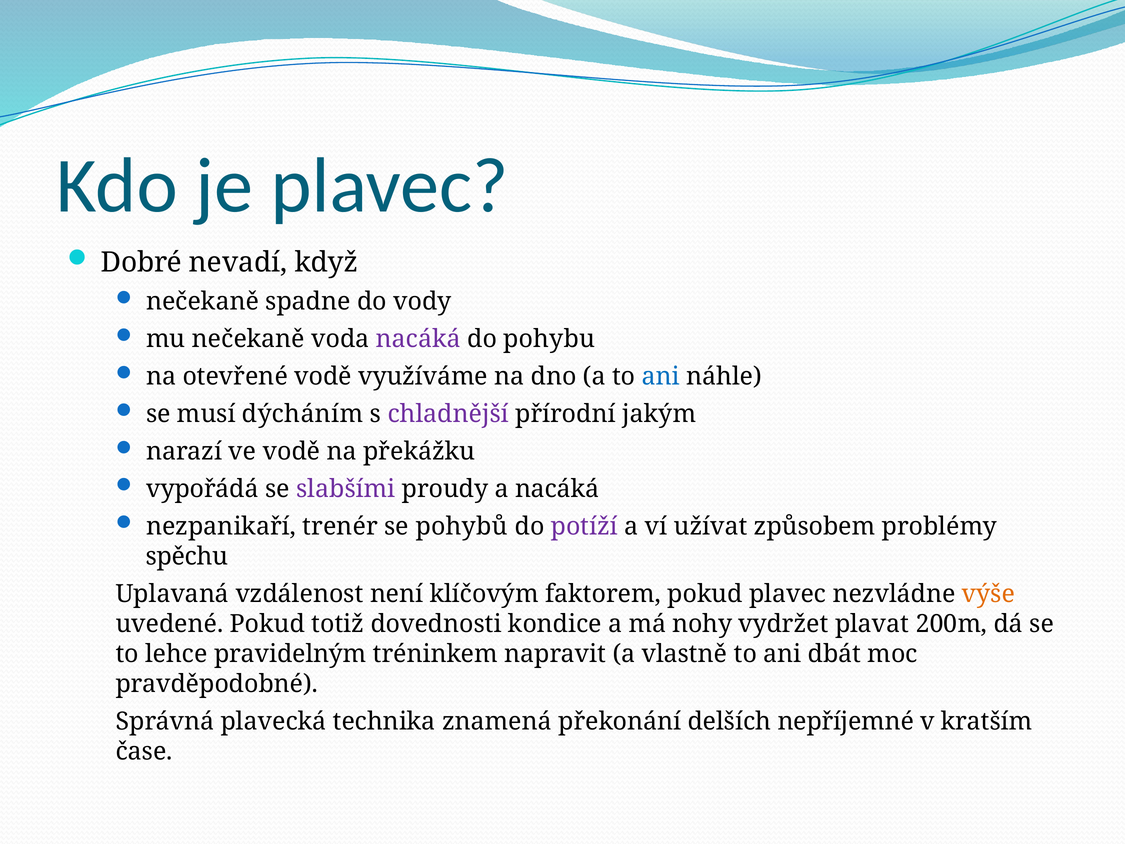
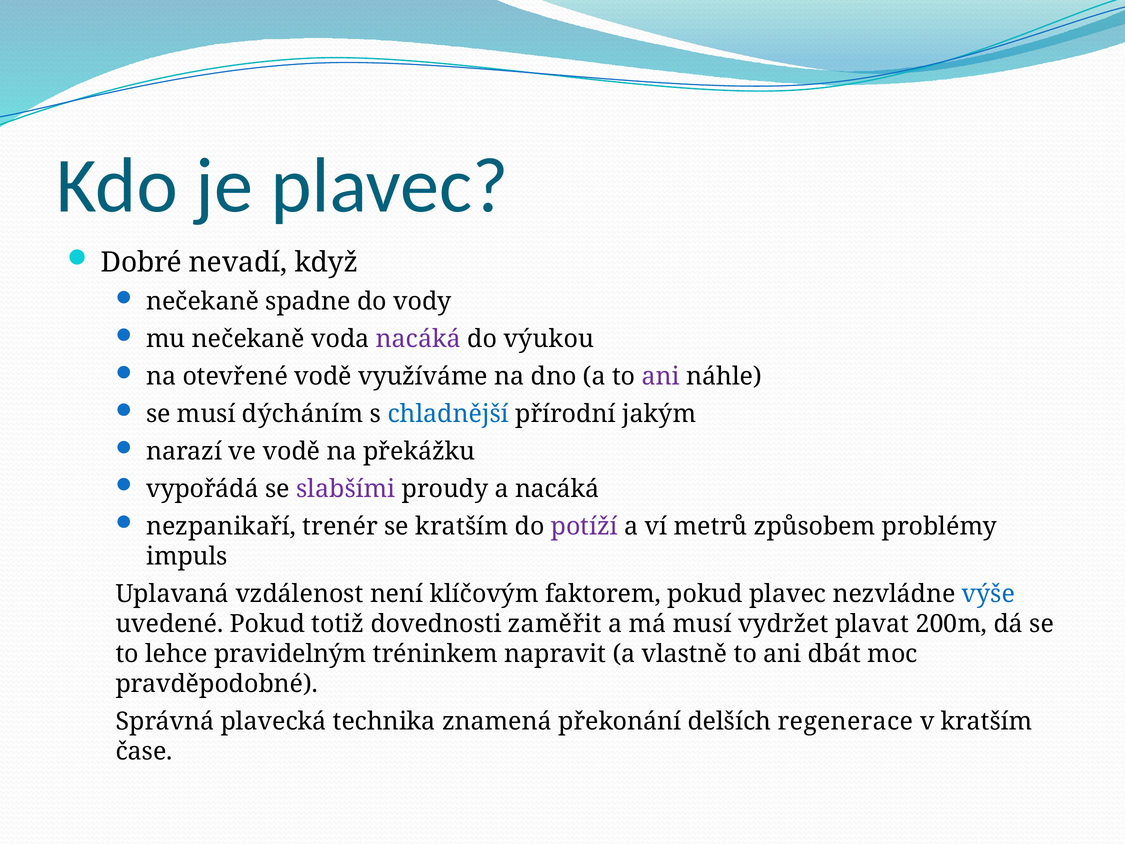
pohybu: pohybu -> výukou (549, 339)
ani colour: blue -> purple (661, 377)
chladnější colour: purple -> blue (448, 414)
se pohybů: pohybů -> kratším (462, 526)
užívat: užívat -> metrů (711, 526)
spěchu: spěchu -> impuls (187, 556)
výše colour: orange -> blue (988, 594)
kondice: kondice -> zaměřit (555, 624)
má nohy: nohy -> musí (702, 624)
nepříjemné: nepříjemné -> regenerace (846, 721)
